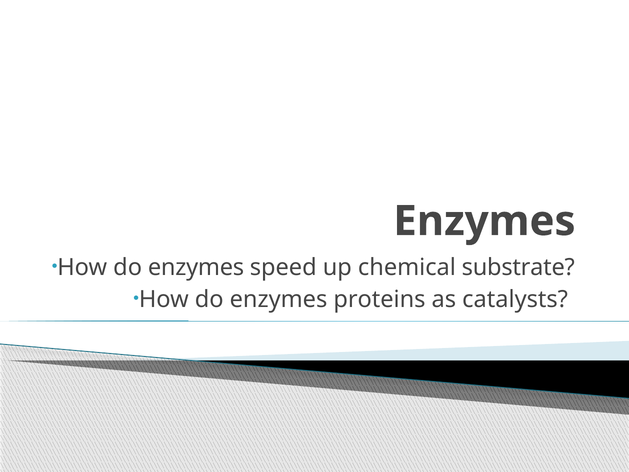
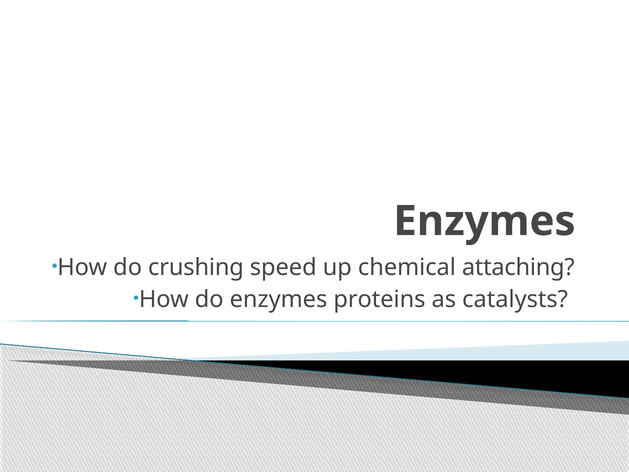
enzymes: enzymes -> crushing (196, 267)
substrate: substrate -> attaching (518, 267)
